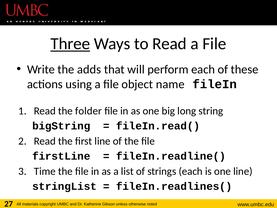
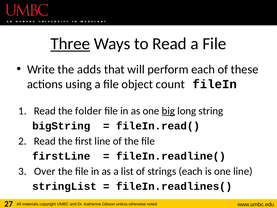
name: name -> count (170, 84)
big underline: none -> present (168, 111)
Time: Time -> Over (45, 171)
